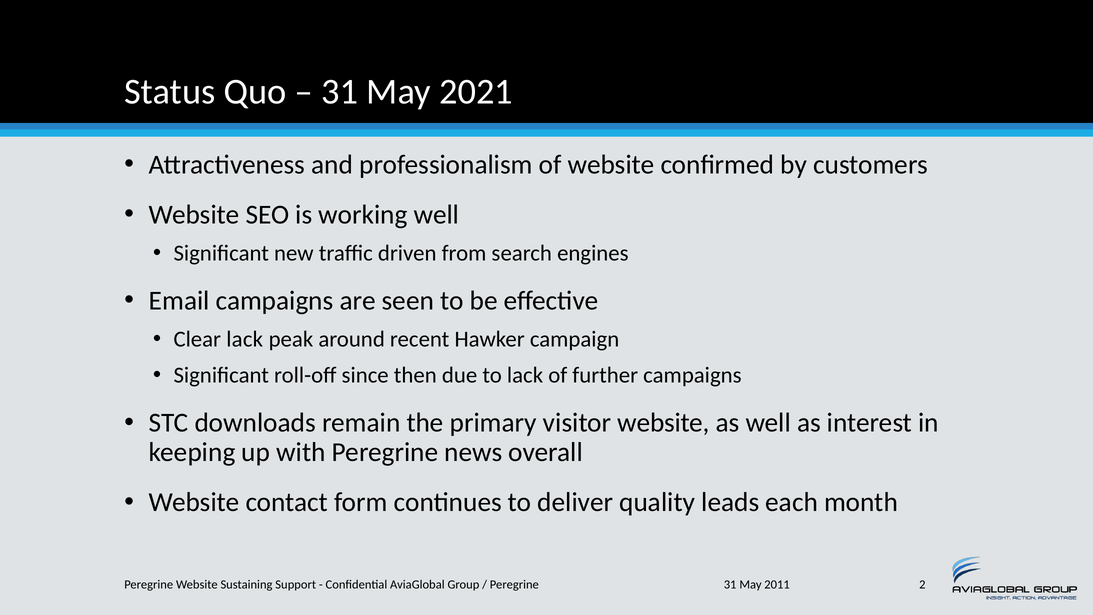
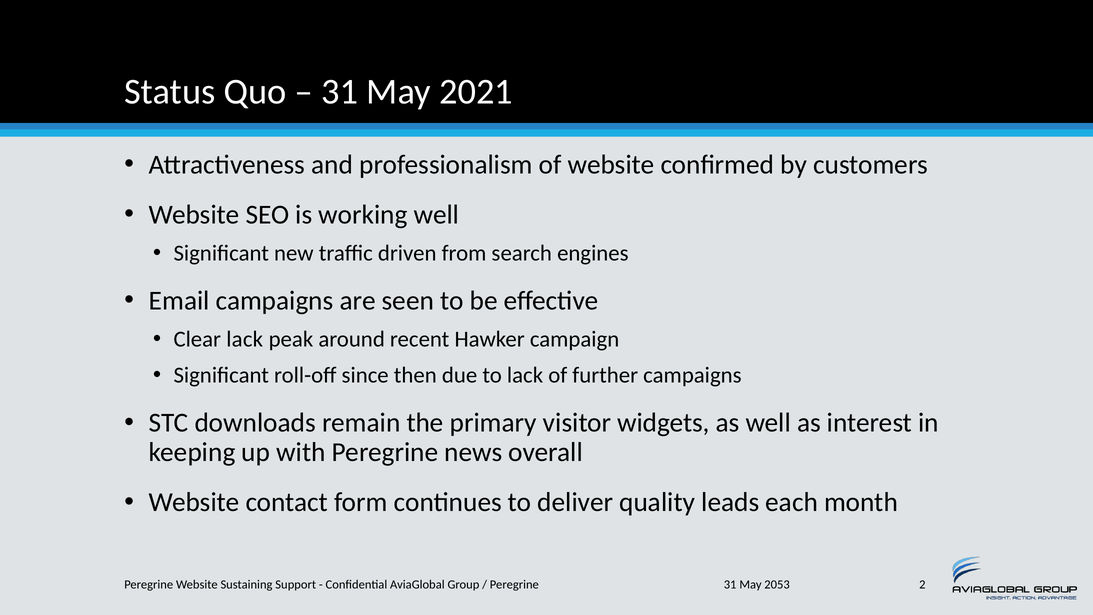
visitor website: website -> widgets (664, 422)
2011: 2011 -> 2053 (777, 585)
